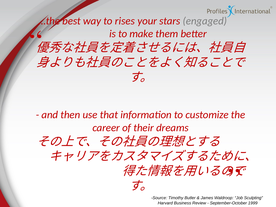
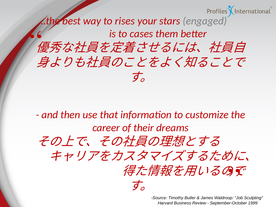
make: make -> cases (141, 34)
